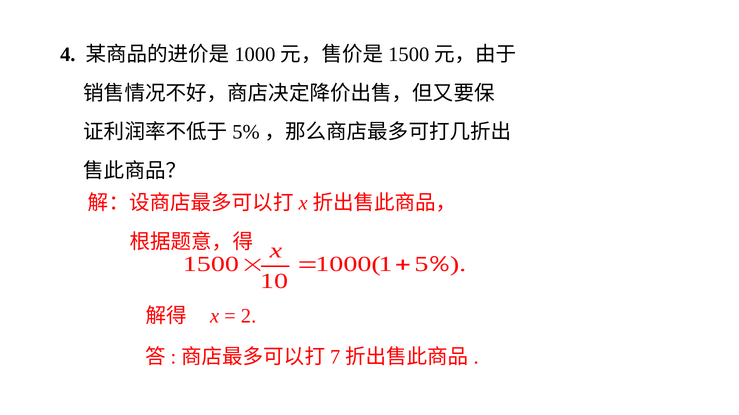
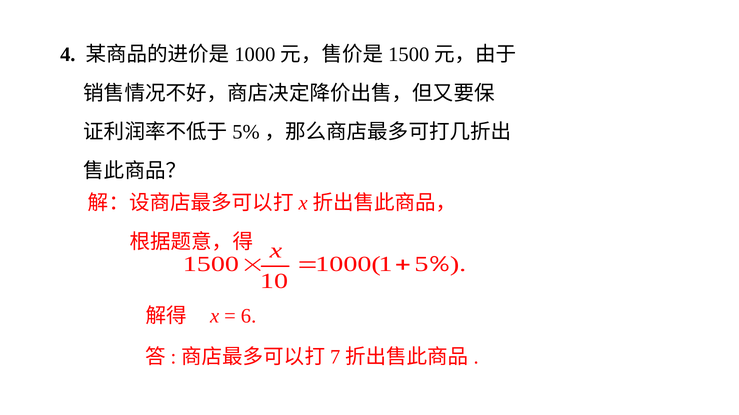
2: 2 -> 6 (249, 317)
